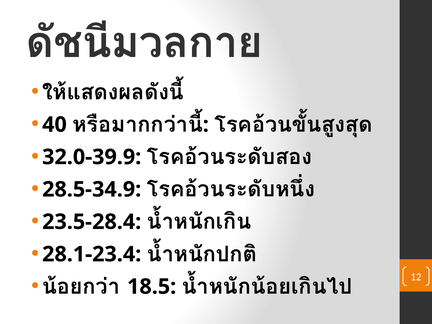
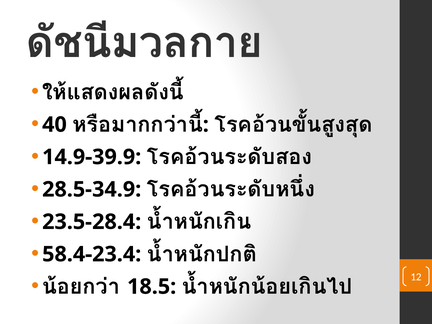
32.0-39.9: 32.0-39.9 -> 14.9-39.9 (92, 157)
28.1-23.4: 28.1-23.4 -> 58.4-23.4 (92, 254)
